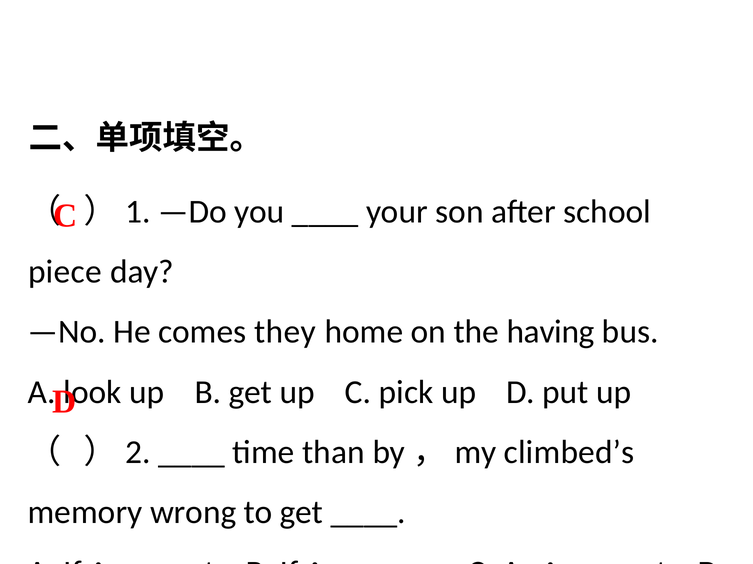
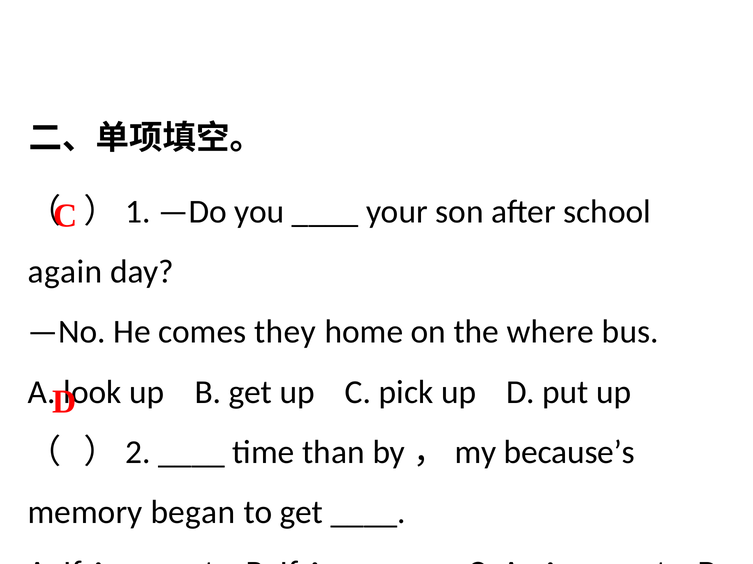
piece: piece -> again (65, 272)
having: having -> where (550, 332)
climbed’s: climbed’s -> because’s (569, 453)
wrong: wrong -> began (193, 513)
